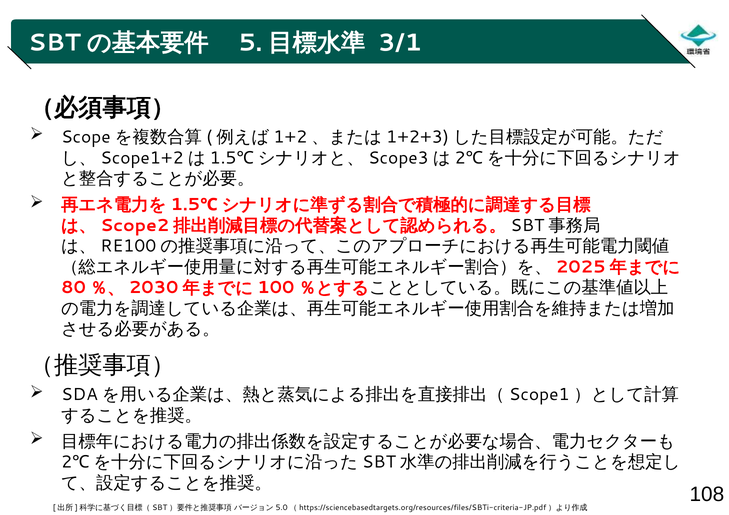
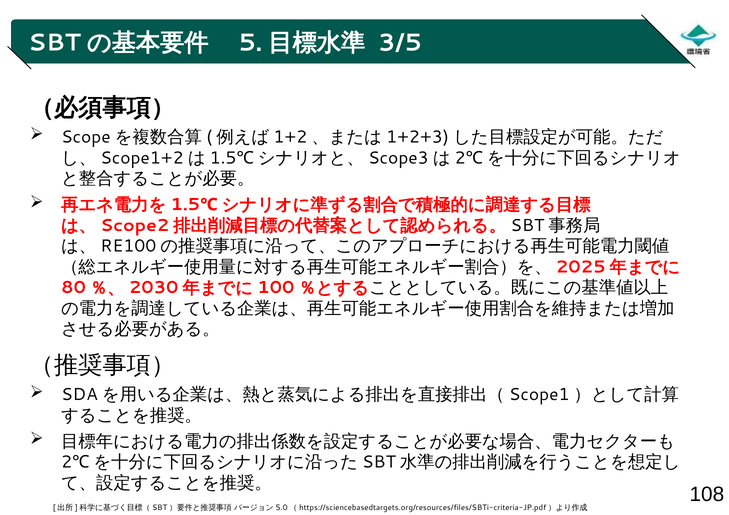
3/1: 3/1 -> 3/5 (400, 43)
